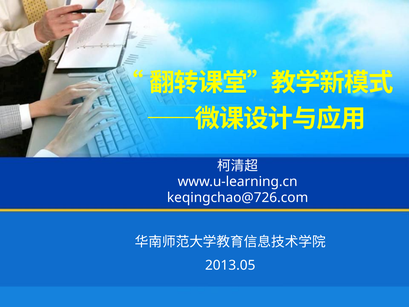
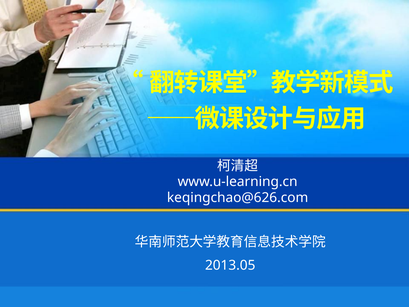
keqingchao@726.com: keqingchao@726.com -> keqingchao@626.com (238, 197)
